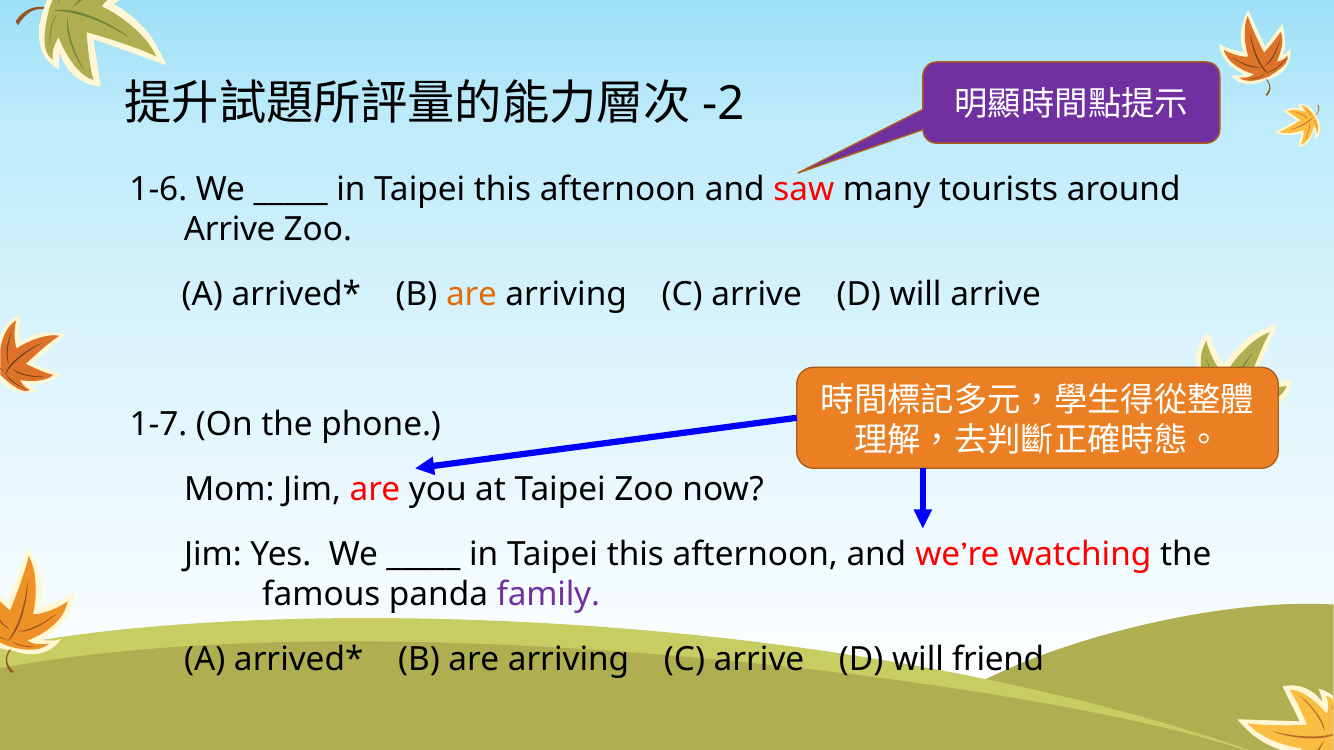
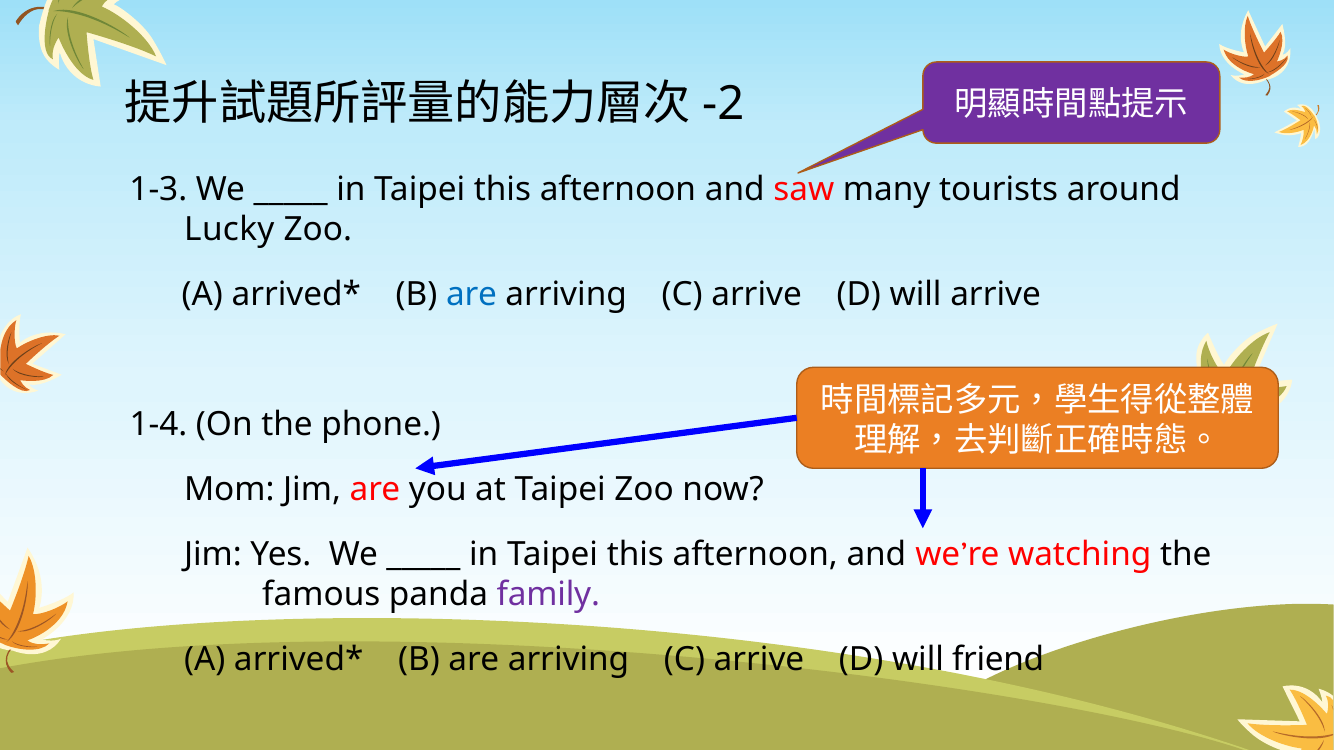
1-6: 1-6 -> 1-3 (158, 190)
Arrive: Arrive -> Lucky (229, 230)
are colour: orange -> blue (472, 295)
1-7: 1-7 -> 1-4 (159, 425)
